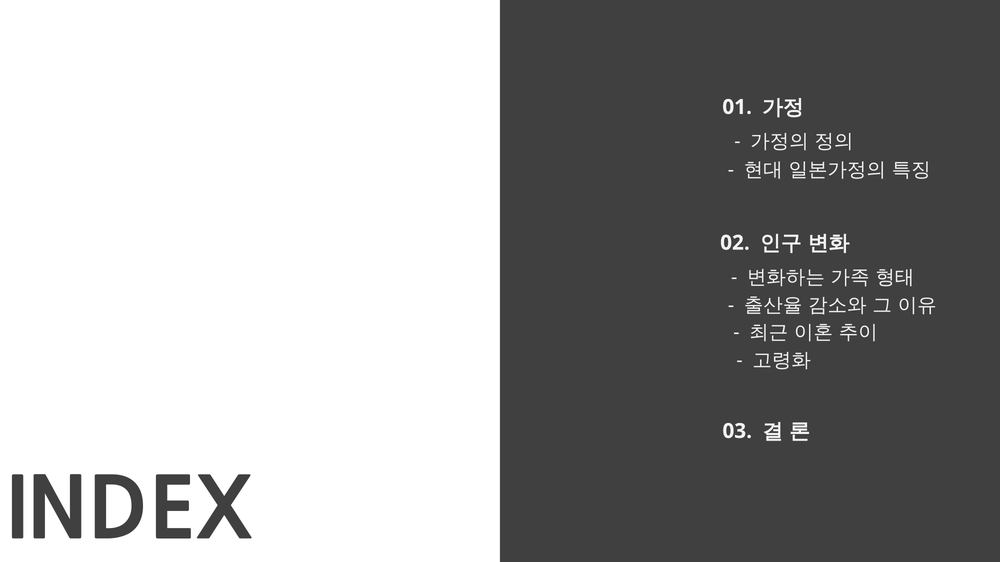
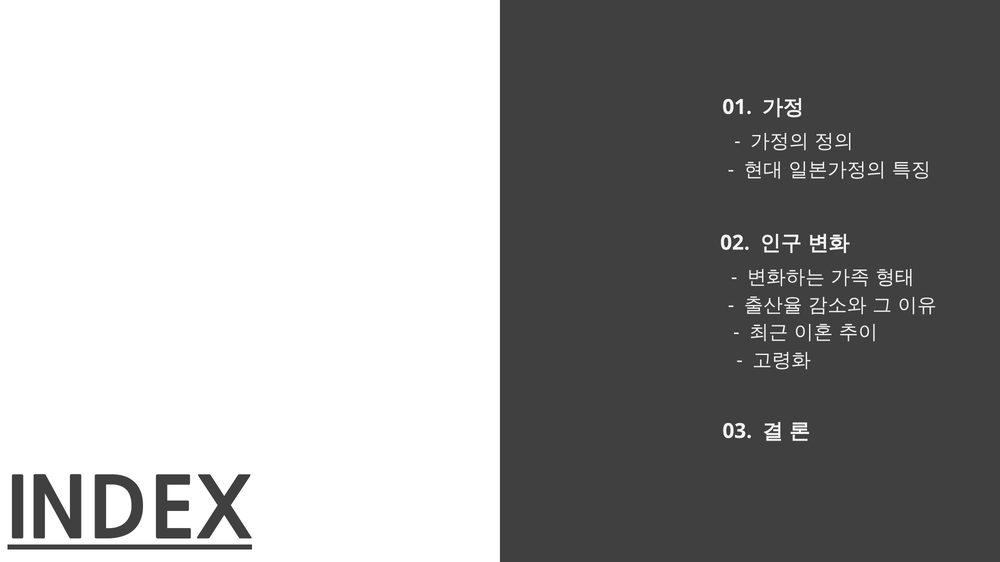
INDEX underline: none -> present (130, 512)
